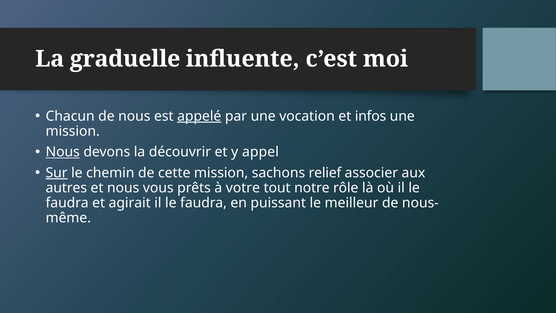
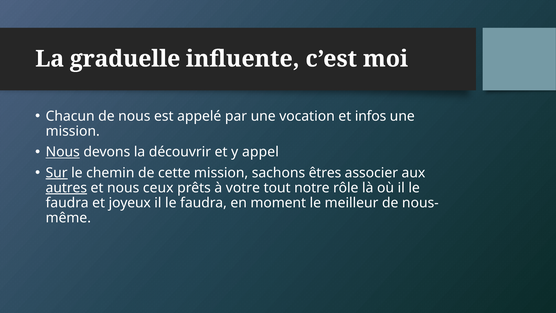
appelé underline: present -> none (199, 116)
relief: relief -> êtres (325, 173)
autres underline: none -> present (66, 188)
vous: vous -> ceux (158, 188)
agirait: agirait -> joyeux (130, 203)
puissant: puissant -> moment (278, 203)
